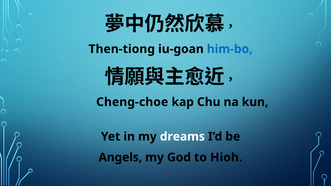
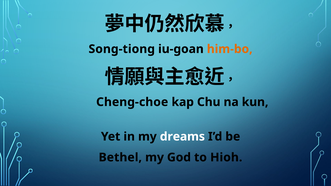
Then-tiong: Then-tiong -> Song-tiong (122, 49)
him-bo colour: blue -> orange (230, 49)
Angels: Angels -> Bethel (120, 158)
